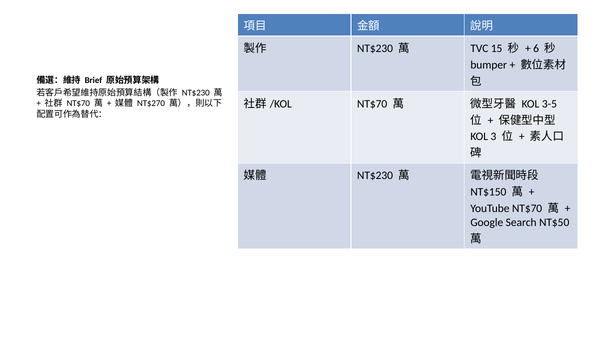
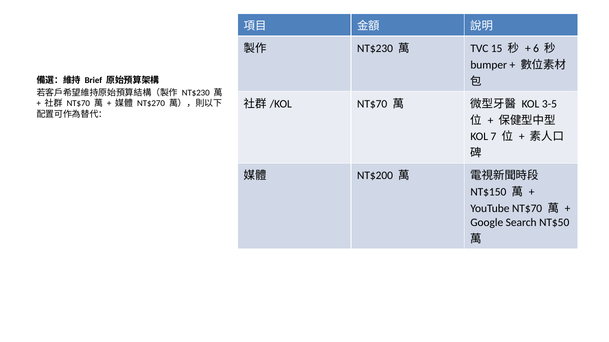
3: 3 -> 7 (493, 137)
NT$230: NT$230 -> NT$200 (375, 176)
